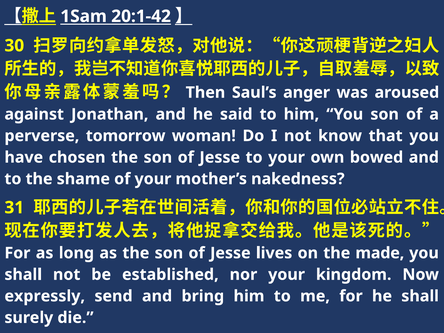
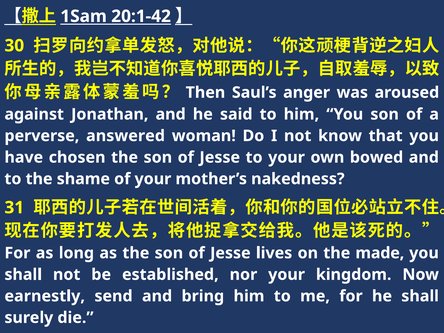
tomorrow: tomorrow -> answered (126, 136)
expressly: expressly -> earnestly (45, 296)
